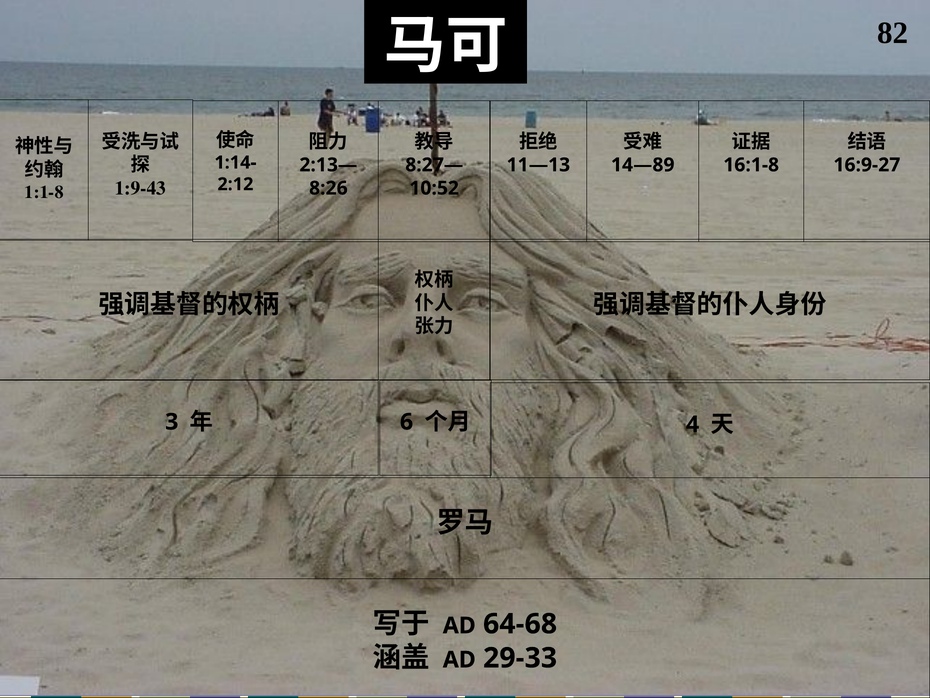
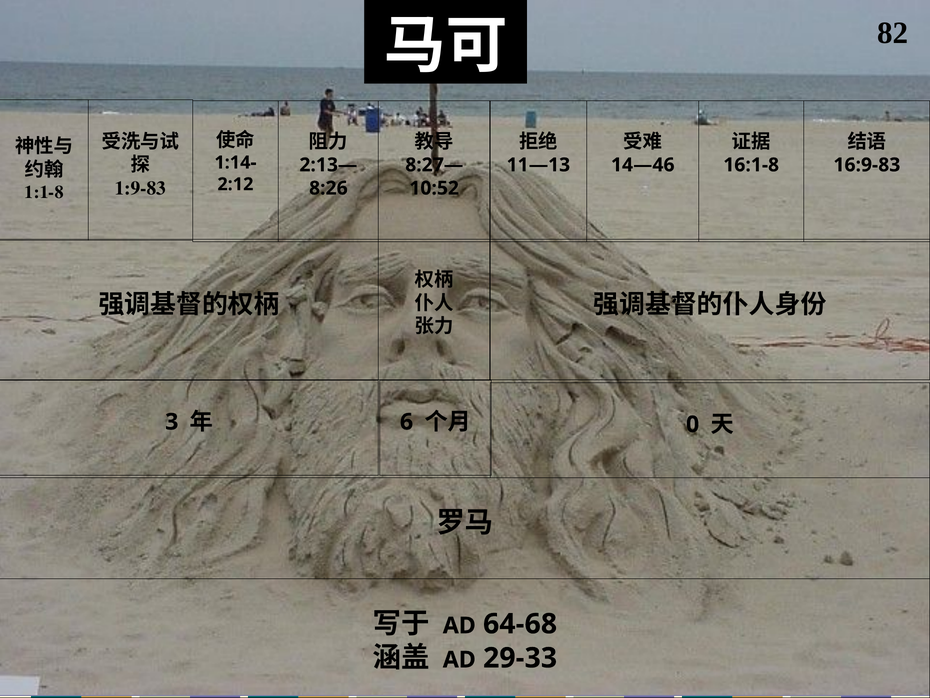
14—89: 14—89 -> 14—46 (643, 165)
16:9-27: 16:9-27 -> 16:9-83 (867, 165)
1:9-43: 1:9-43 -> 1:9-83 (140, 188)
4: 4 -> 0 (693, 424)
